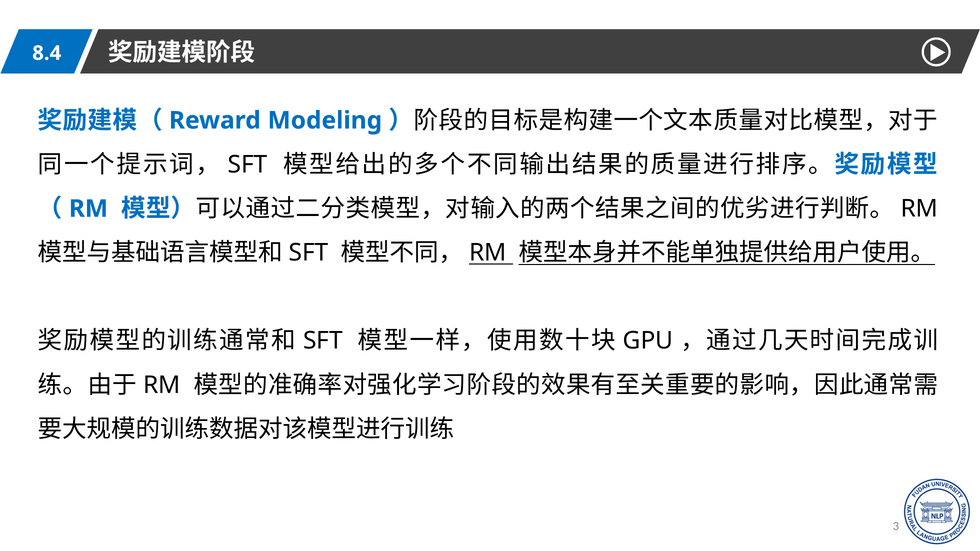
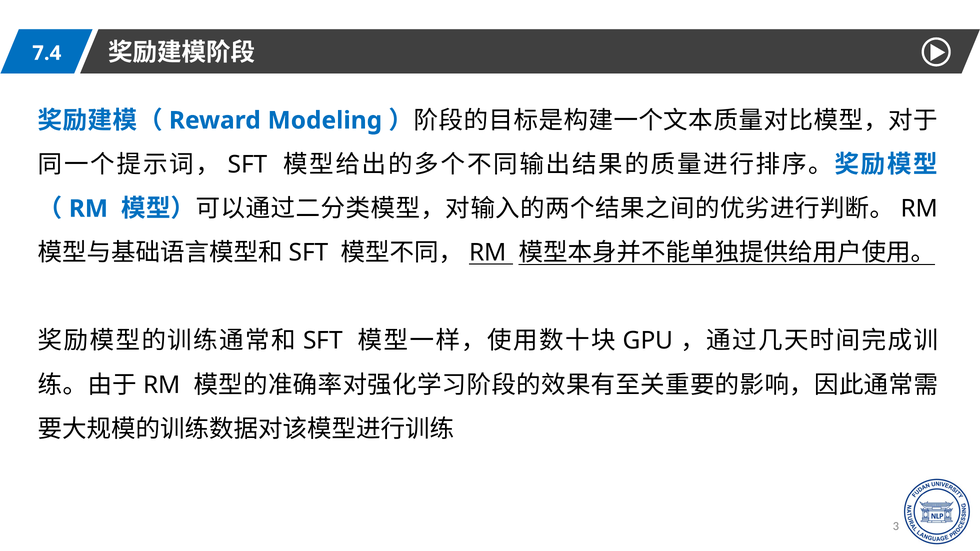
8.4: 8.4 -> 7.4 (47, 53)
